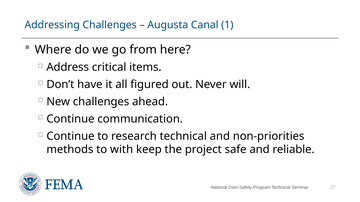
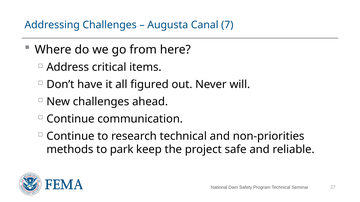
1: 1 -> 7 (227, 25)
with: with -> park (122, 150)
